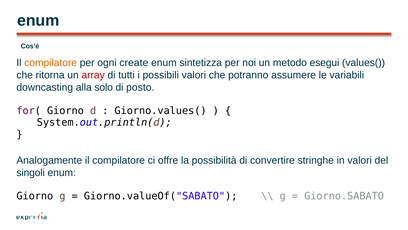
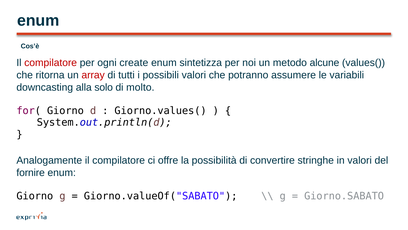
compilatore colour: orange -> red (51, 63)
esegui: esegui -> alcune (325, 63)
posto: posto -> molto (140, 87)
singoli: singoli -> fornire (31, 172)
